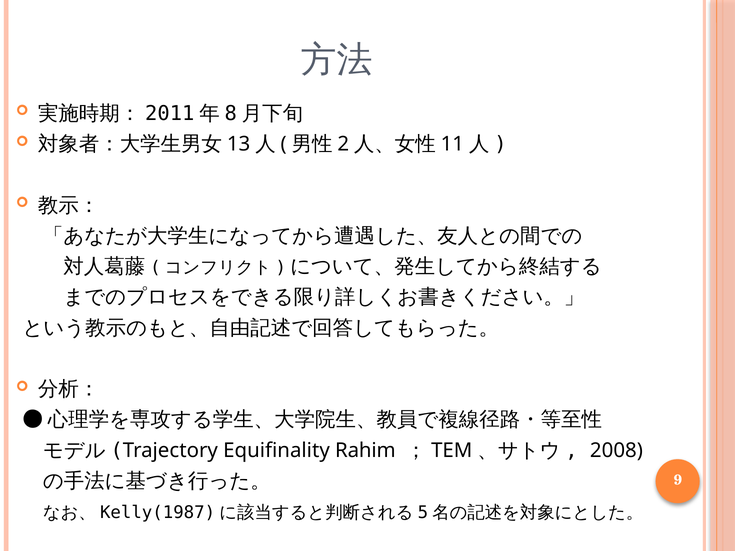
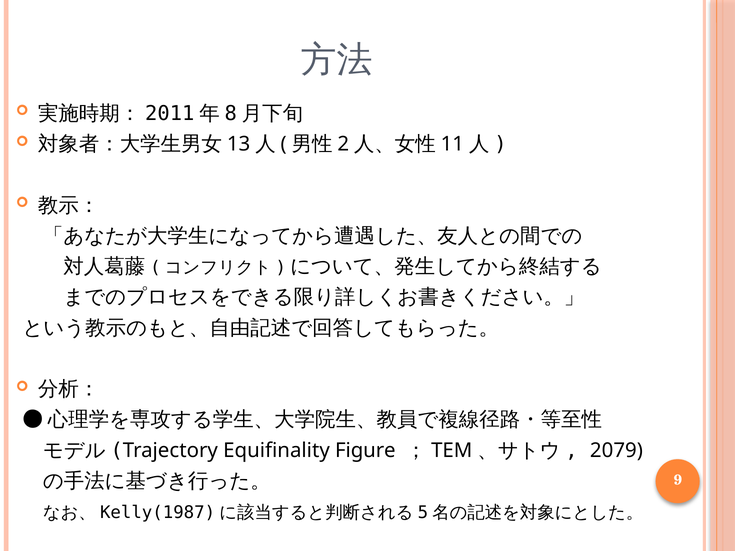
Rahim: Rahim -> Figure (365, 451)
2008: 2008 -> 2079 (616, 451)
